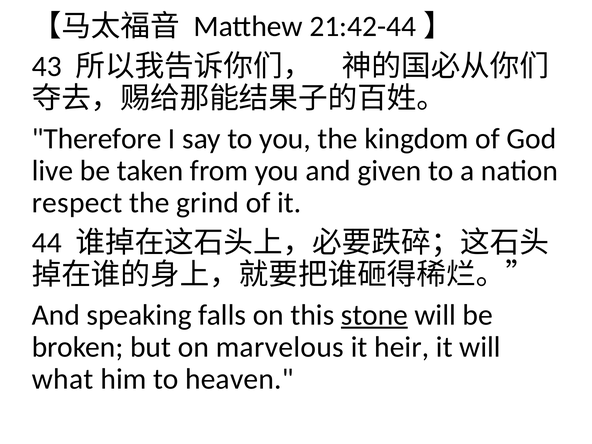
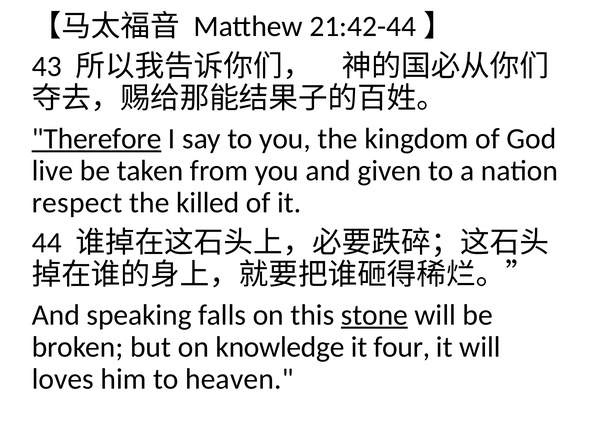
Therefore underline: none -> present (97, 139)
grind: grind -> killed (208, 203)
marvelous: marvelous -> knowledge (280, 347)
heir: heir -> four (402, 347)
what: what -> loves (63, 379)
